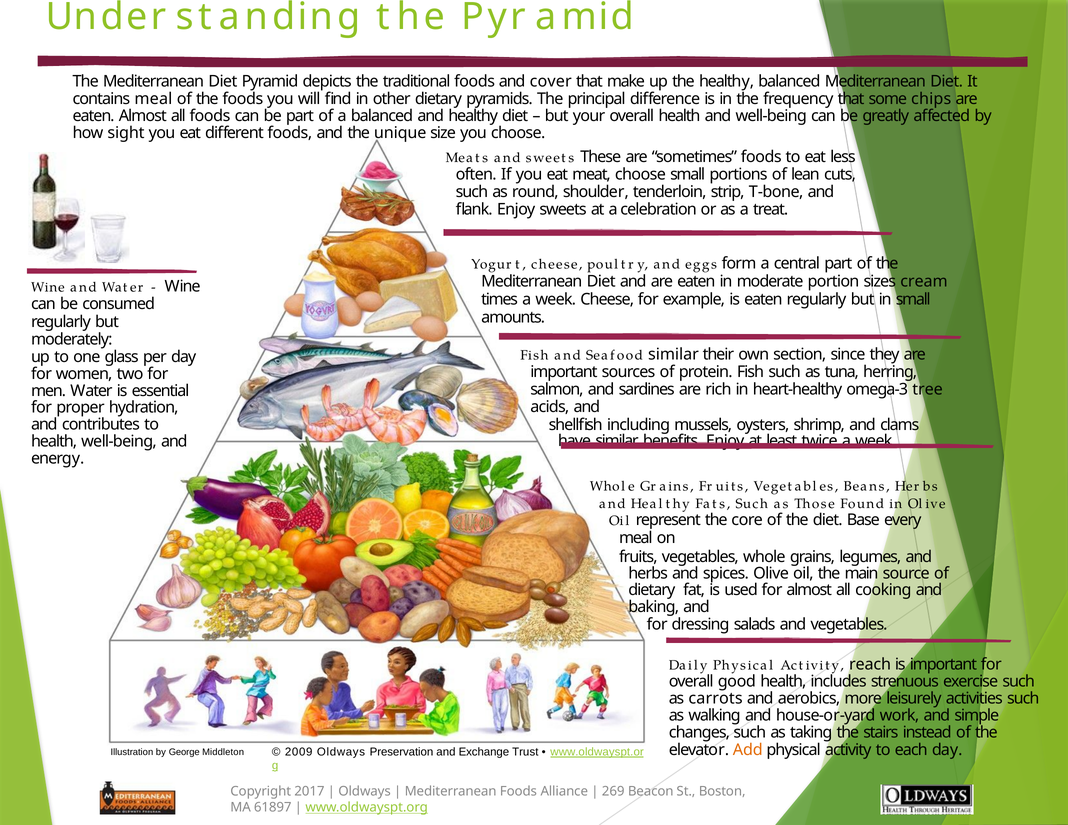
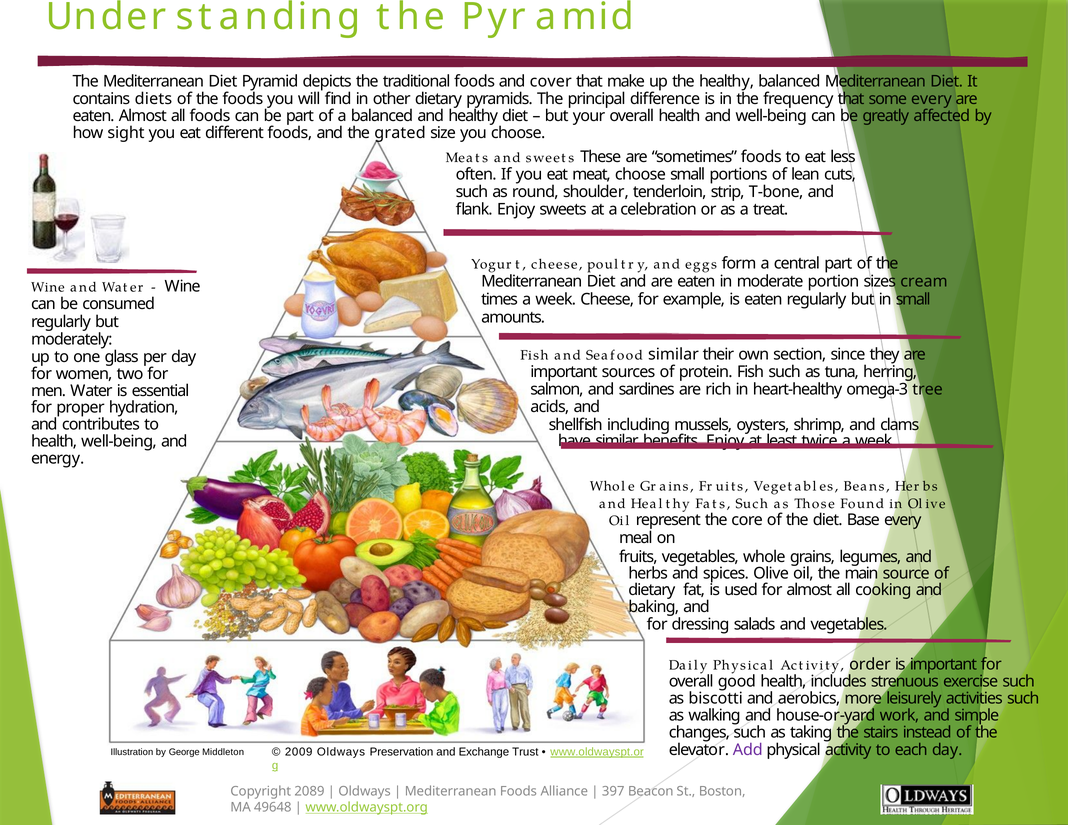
contains meal: meal -> diets (153, 99)
some chips: chips -> every (931, 99)
unique: unique -> grated (400, 133)
reach: reach -> order (870, 665)
carrots: carrots -> biscotti (716, 699)
Add colour: orange -> purple (748, 750)
2017: 2017 -> 2089 (309, 791)
269: 269 -> 397 (613, 791)
61897: 61897 -> 49648 (273, 807)
